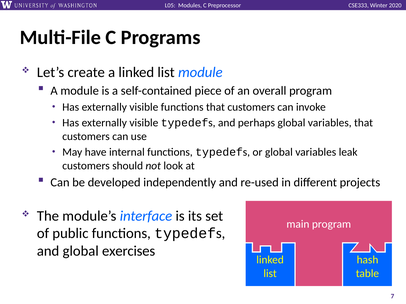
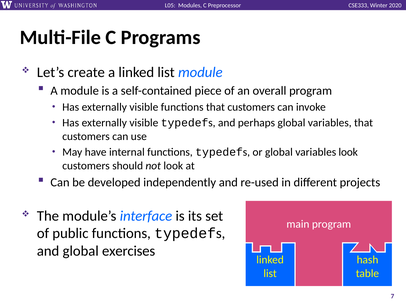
variables leak: leak -> look (348, 152)
